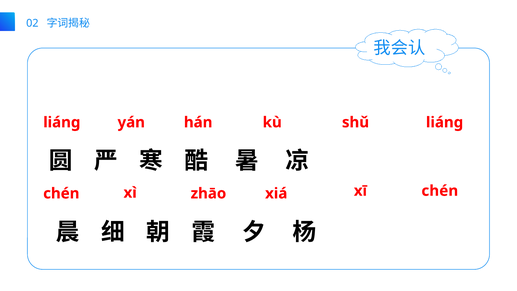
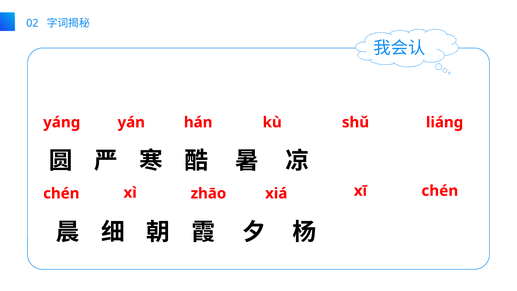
liánɡ: liánɡ -> yáng (62, 122)
